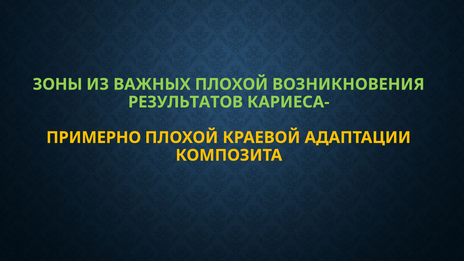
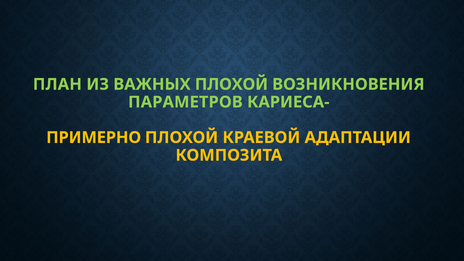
ЗОНЫ: ЗОНЫ -> ПЛАН (57, 84)
РЕЗУЛЬТАТОВ: РЕЗУЛЬТАТОВ -> ПАРАМЕТРОВ (185, 102)
